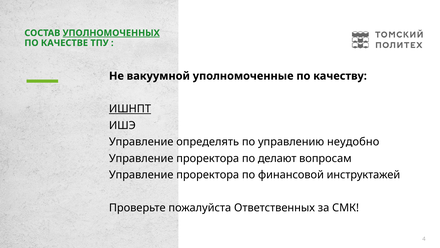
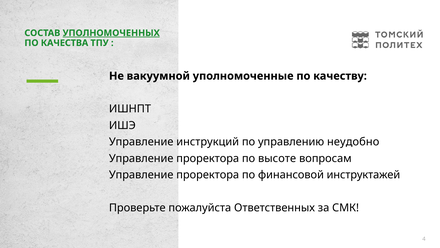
КАЧЕСТВЕ: КАЧЕСТВЕ -> КАЧЕСТВА (65, 43)
ИШНПТ underline: present -> none (130, 109)
определять: определять -> инструкций (208, 142)
делают: делают -> высоте (277, 158)
